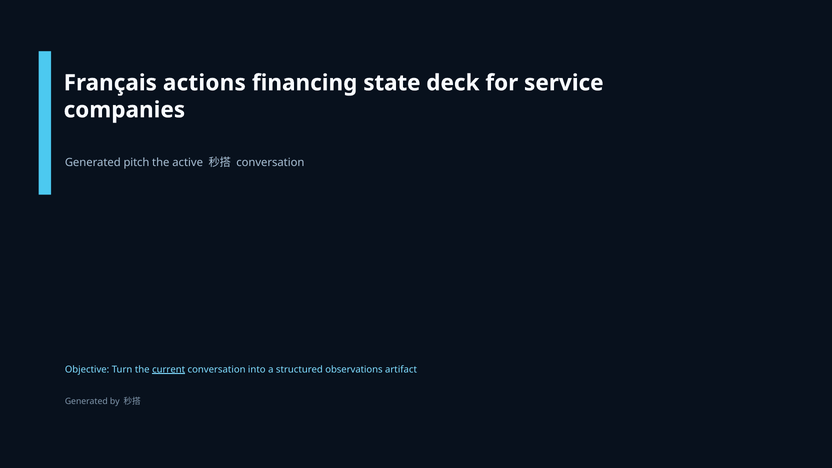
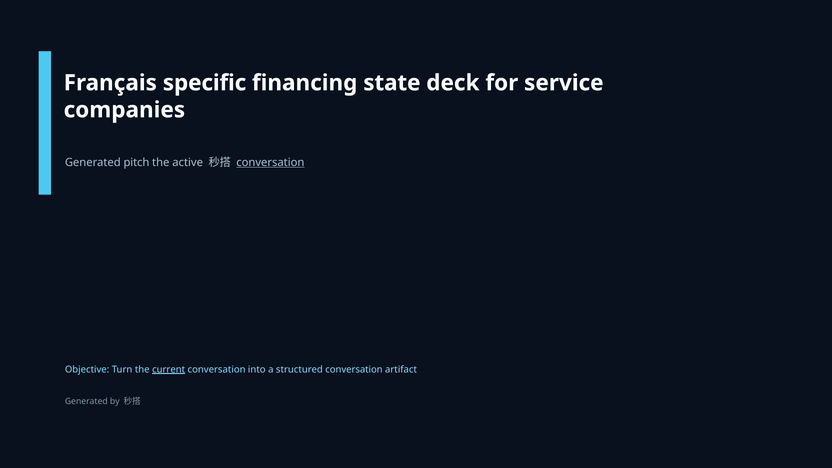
actions: actions -> specific (205, 83)
conversation underline: none -> present (270, 162)
structured observations: observations -> conversation (354, 369)
